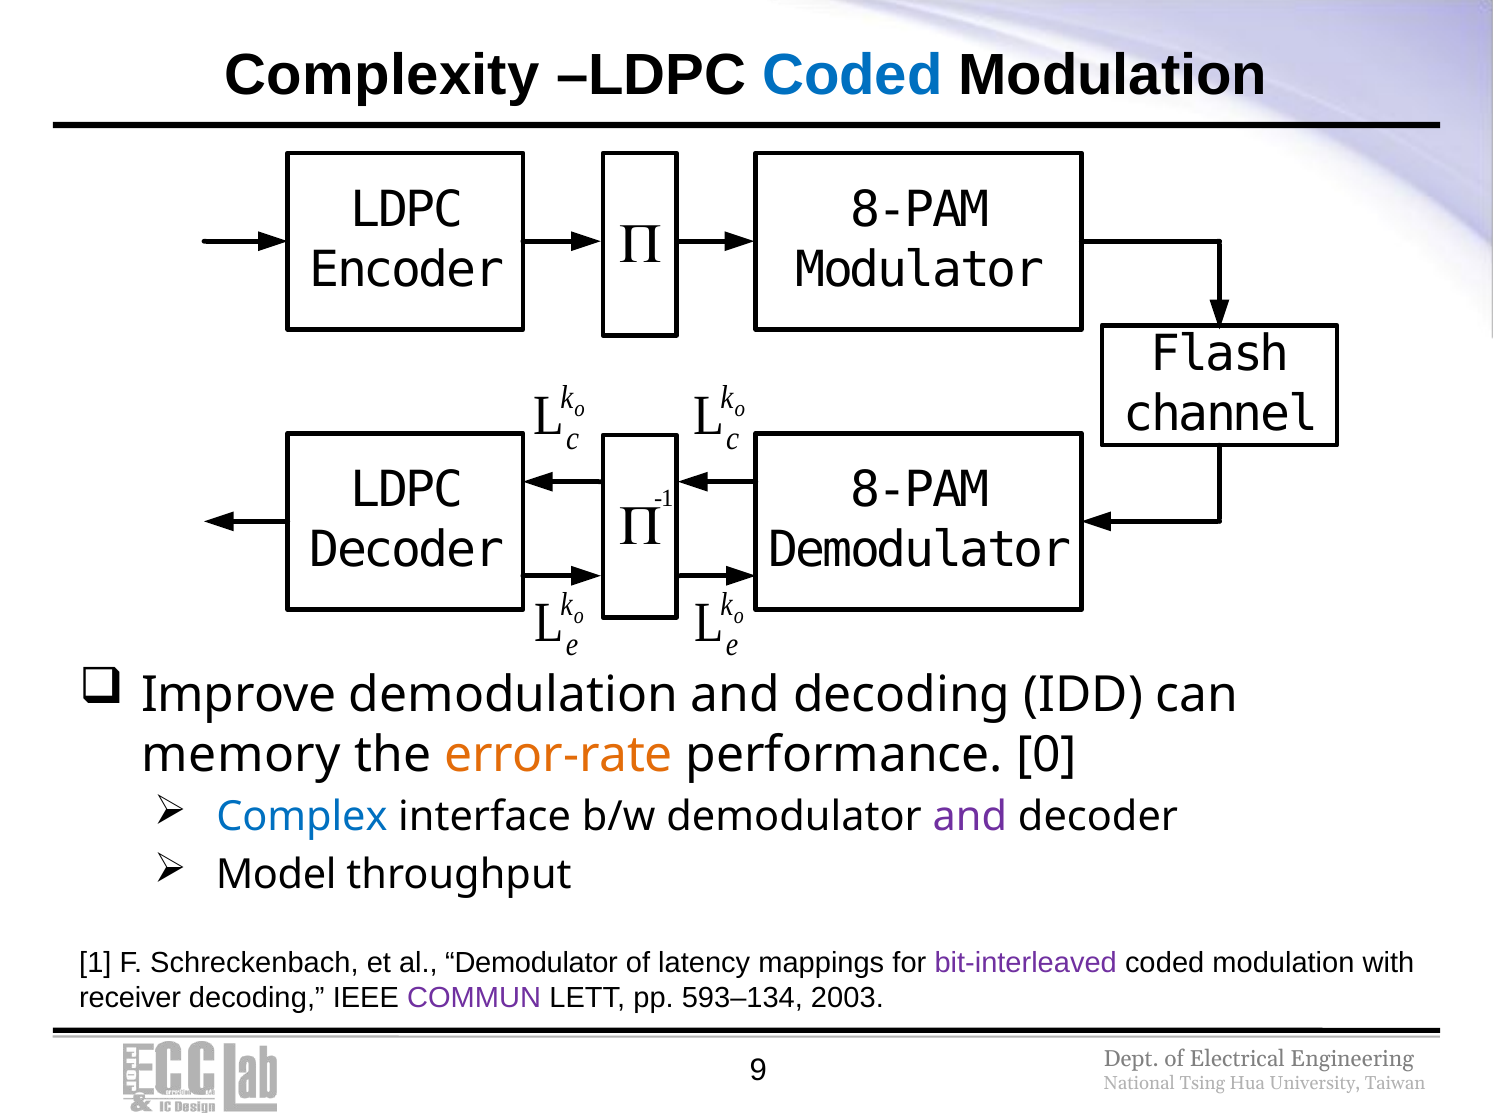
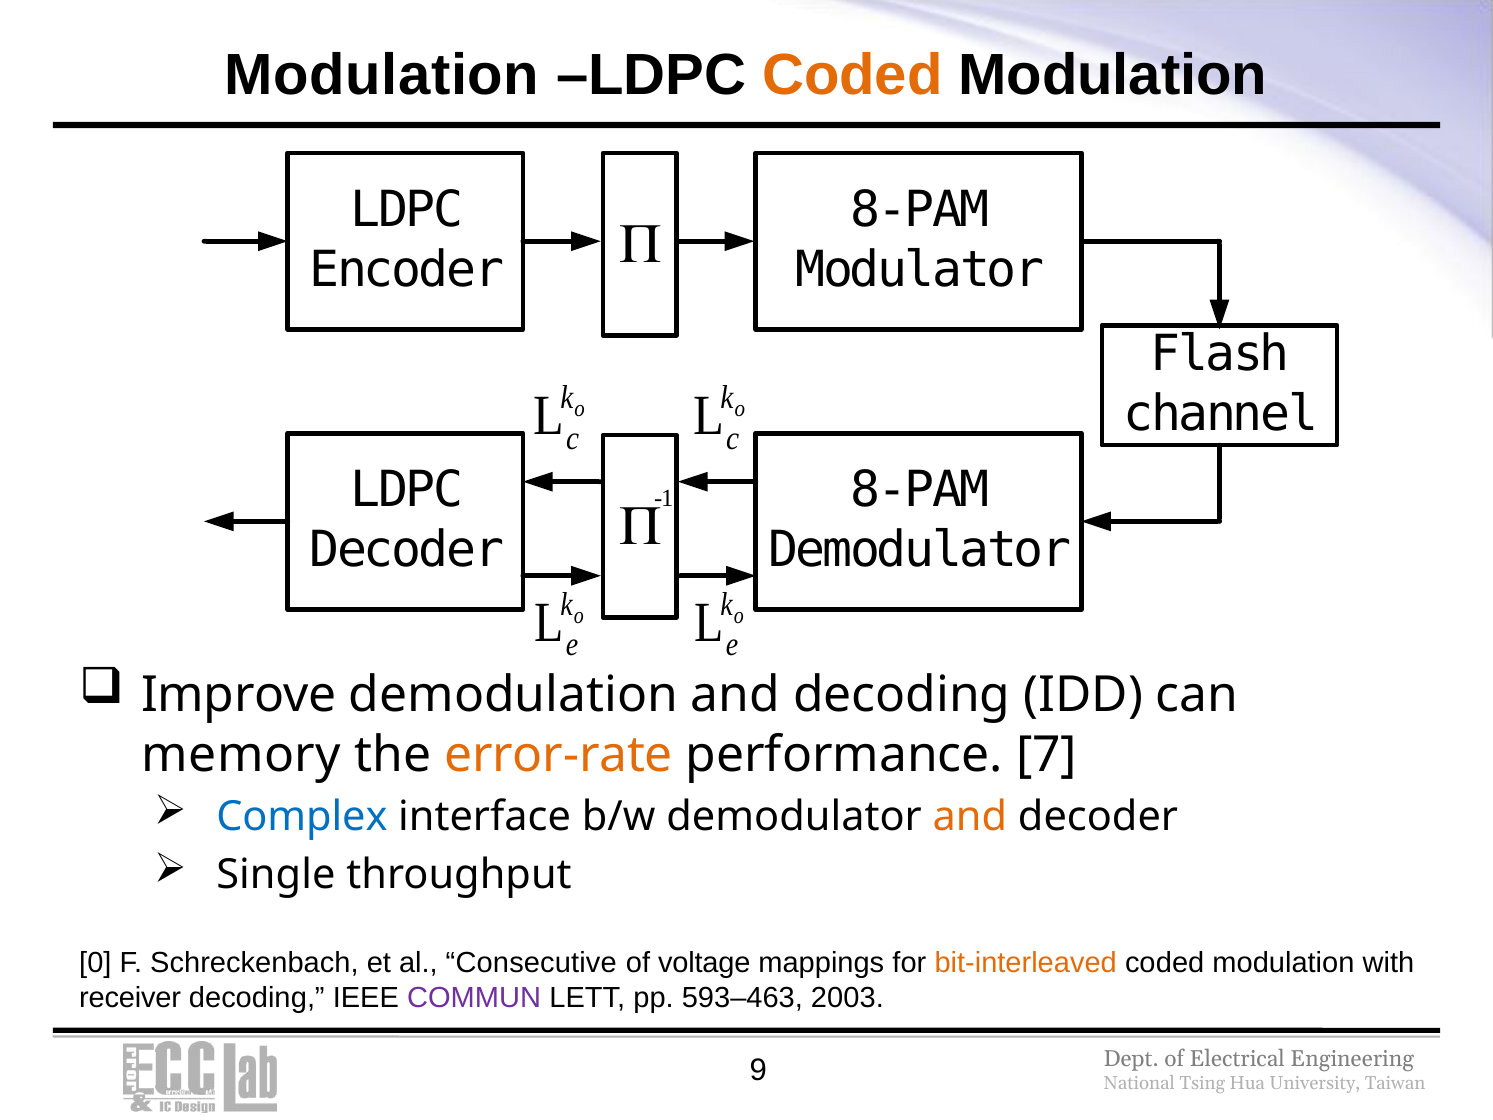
Complexity: Complexity -> Modulation (382, 75)
Coded colour: blue -> orange (852, 75)
0: 0 -> 7 (1047, 754)
and colour: purple -> orange (970, 817)
Model: Model -> Single (276, 875)
1: 1 -> 0 (95, 963)
al Demodulator: Demodulator -> Consecutive (531, 963)
latency: latency -> voltage (704, 963)
bit-interleaved colour: purple -> orange (1026, 963)
593–134: 593–134 -> 593–463 (742, 998)
